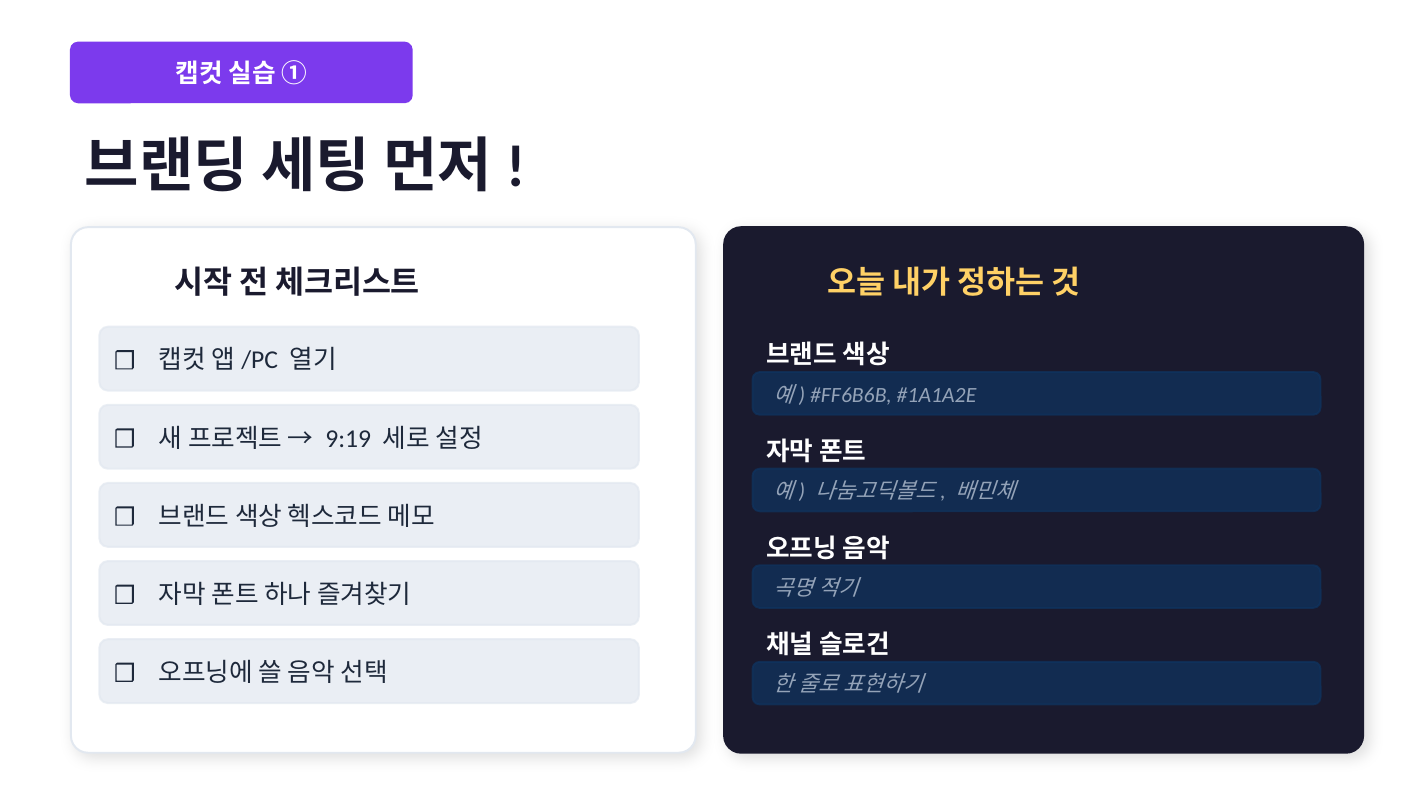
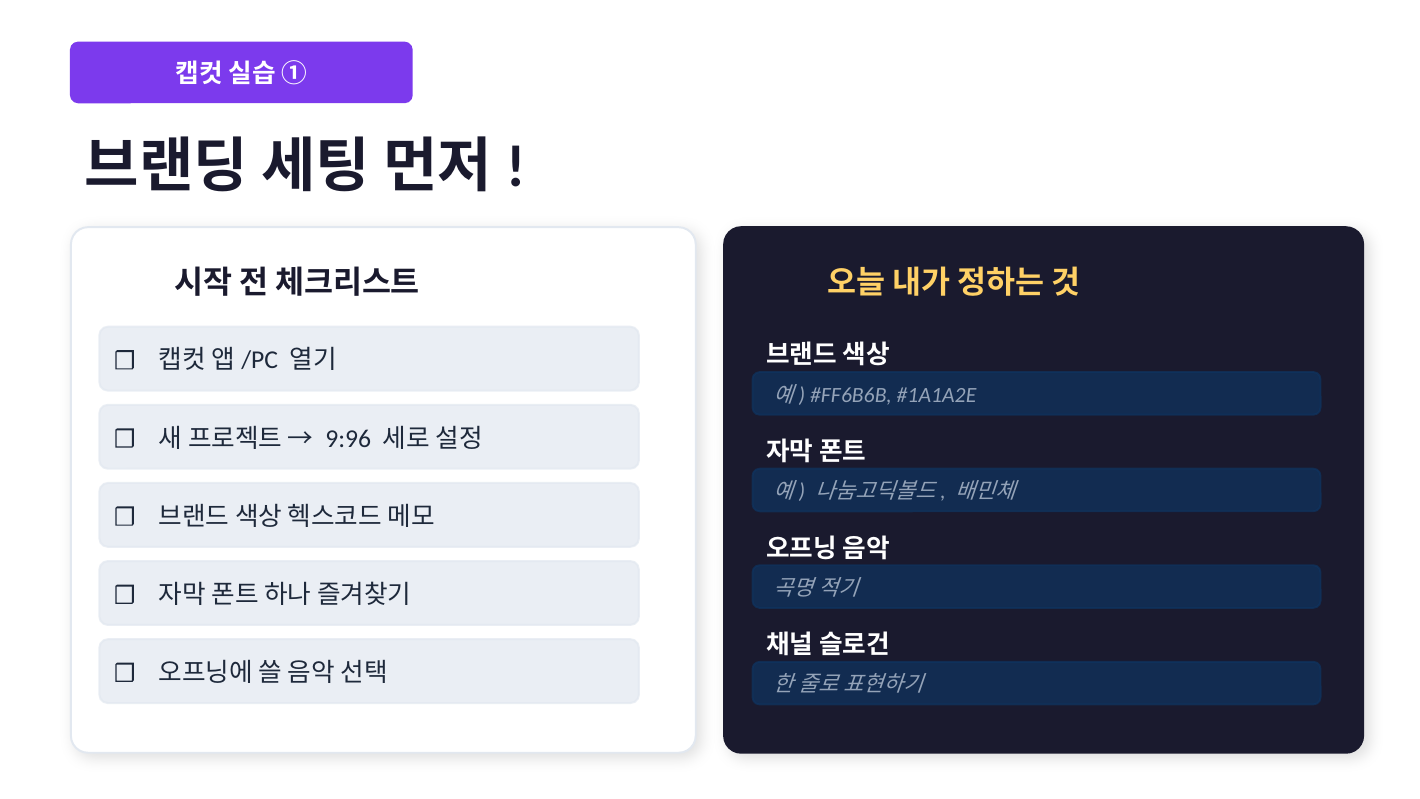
9:19: 9:19 -> 9:96 (348, 438)
